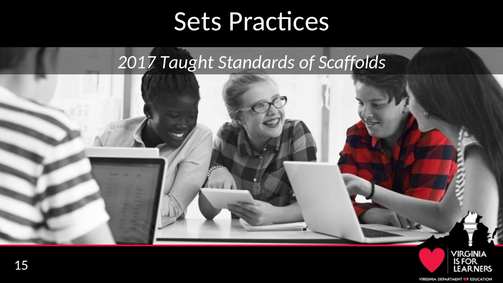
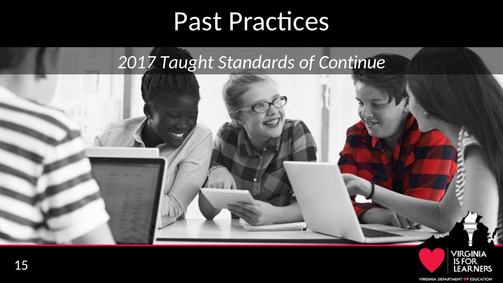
Sets: Sets -> Past (198, 21)
Scaffolds: Scaffolds -> Continue (352, 62)
